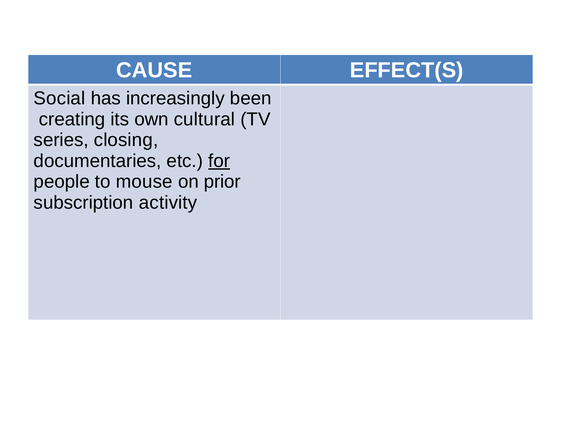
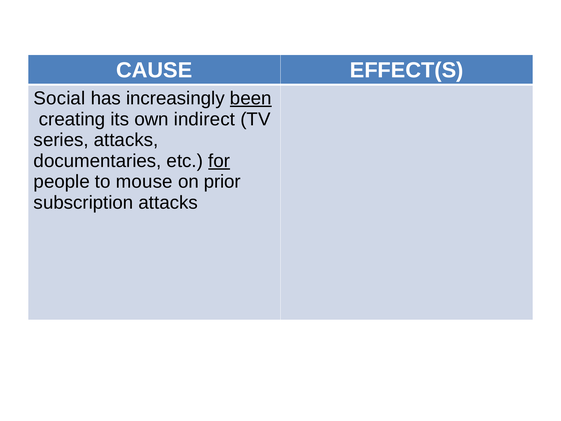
been underline: none -> present (251, 98)
cultural: cultural -> indirect (204, 119)
series closing: closing -> attacks (126, 140)
subscription activity: activity -> attacks (168, 203)
